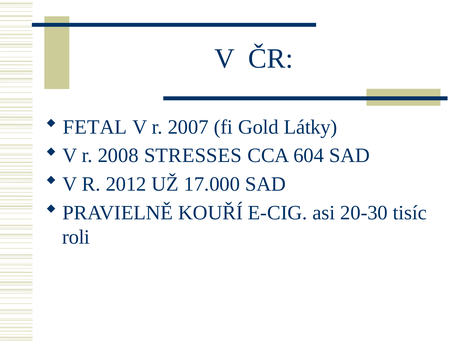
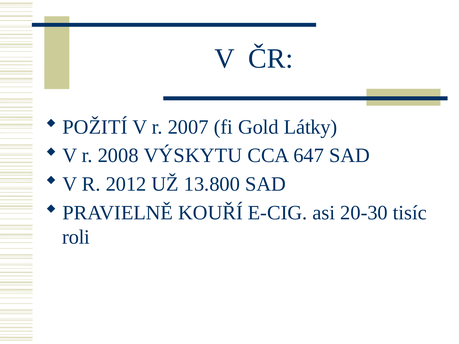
FETAL: FETAL -> POŽITÍ (95, 127)
STRESSES: STRESSES -> VÝSKYTU (193, 156)
604: 604 -> 647 (309, 156)
17.000: 17.000 -> 13.800 (212, 184)
